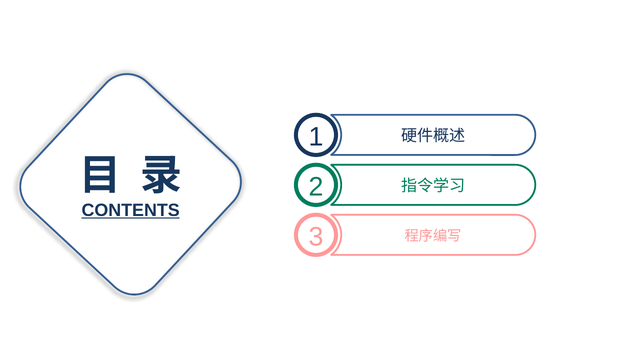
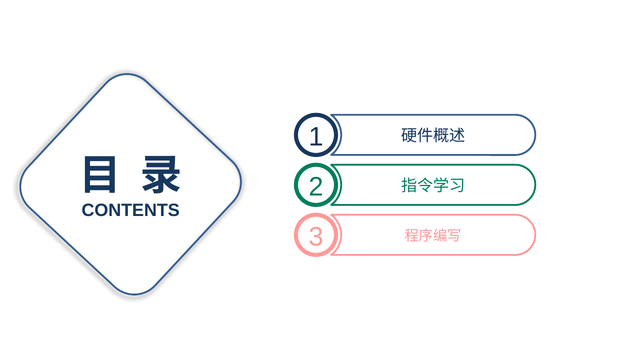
CONTENTS underline: present -> none (131, 210)
